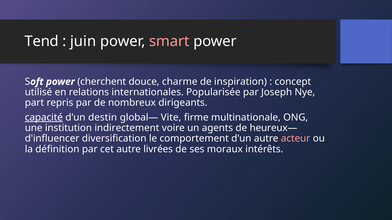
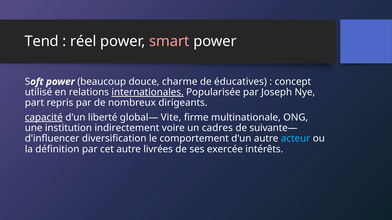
juin: juin -> réel (83, 41)
cherchent: cherchent -> beaucoup (102, 82)
inspiration: inspiration -> éducatives (240, 82)
internationales underline: none -> present (148, 92)
destin: destin -> liberté (103, 118)
agents: agents -> cadres (217, 128)
heureux—: heureux— -> suivante— (273, 128)
acteur colour: pink -> light blue (296, 139)
moraux: moraux -> exercée (225, 149)
